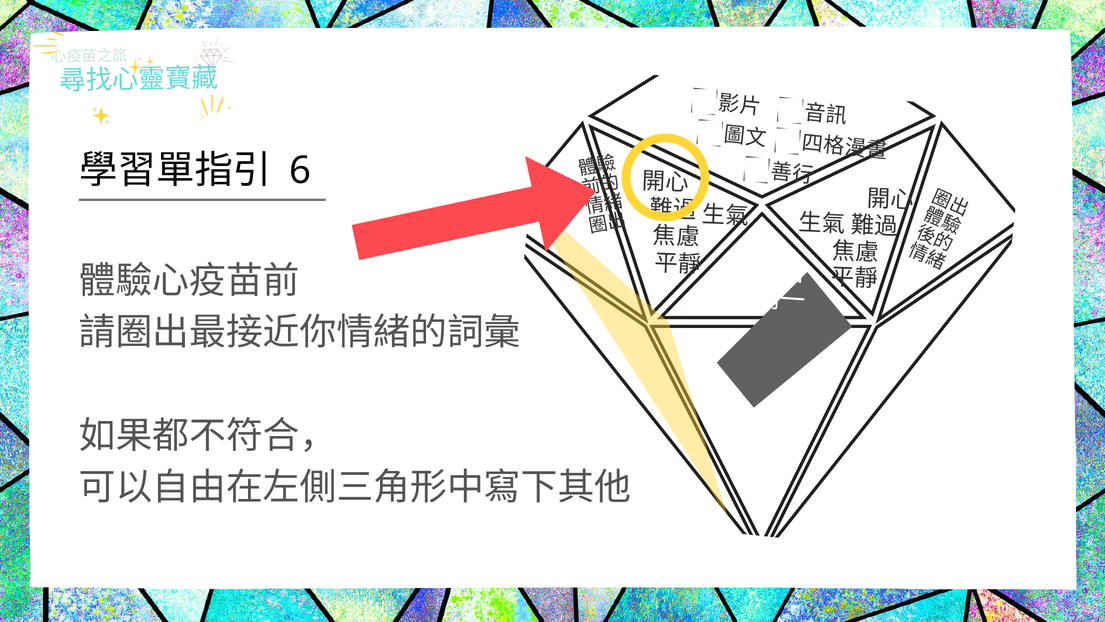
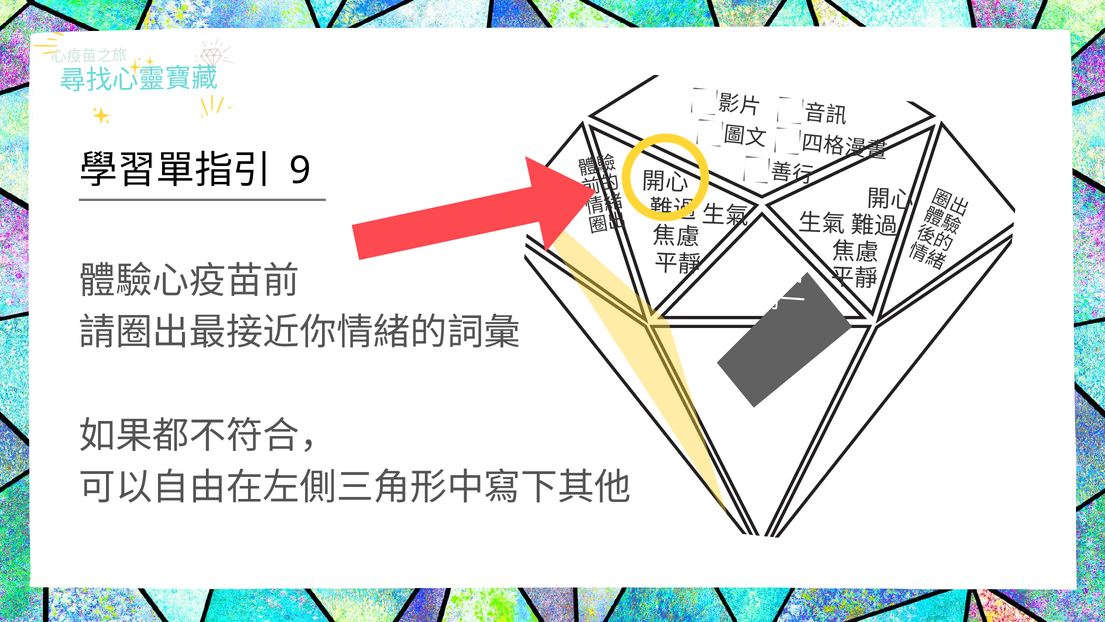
6: 6 -> 9 (300, 171)
